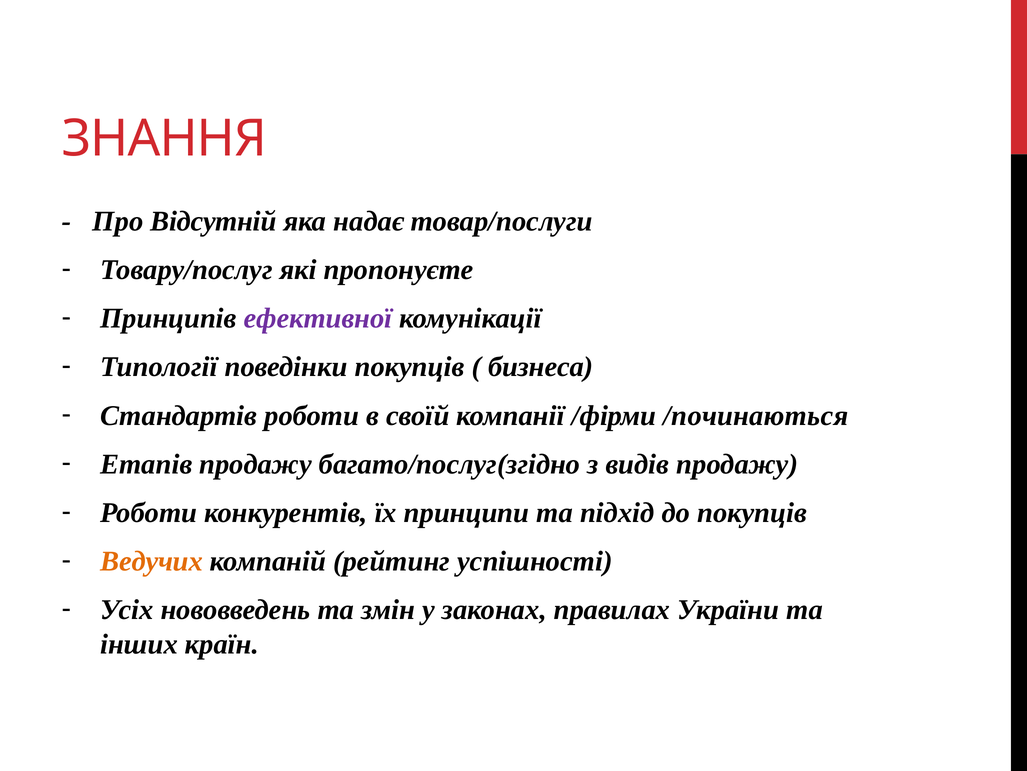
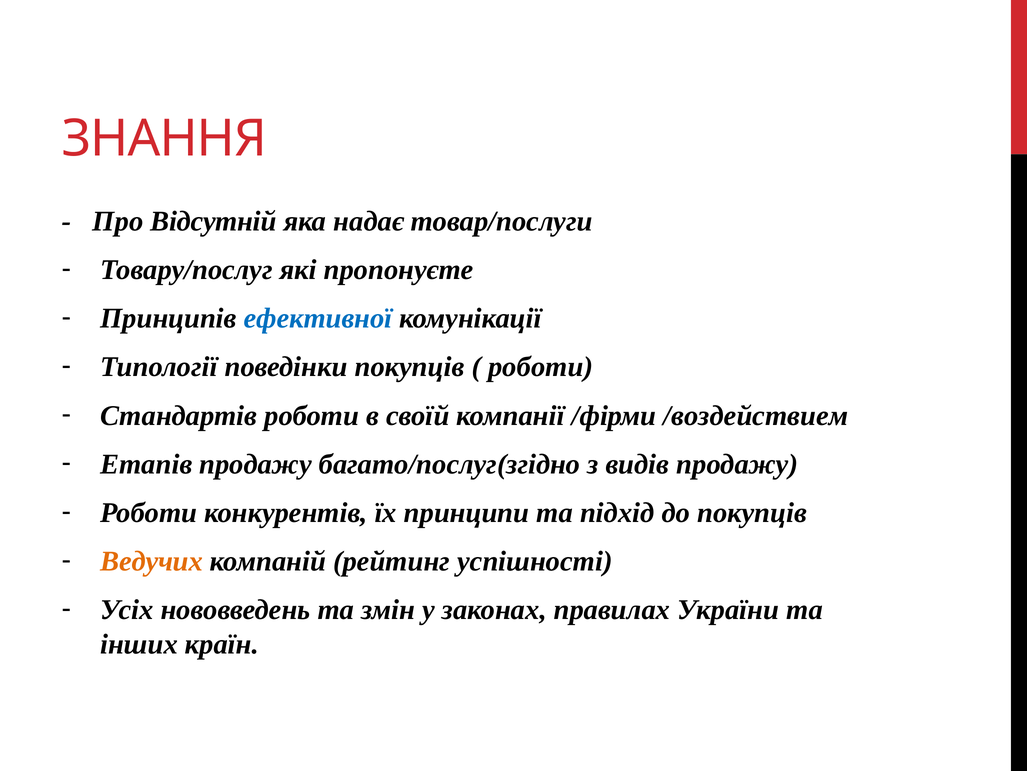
ефективної colour: purple -> blue (318, 318)
бизнеса: бизнеса -> роботи (541, 367)
/починаються: /починаються -> /воздействием (756, 415)
